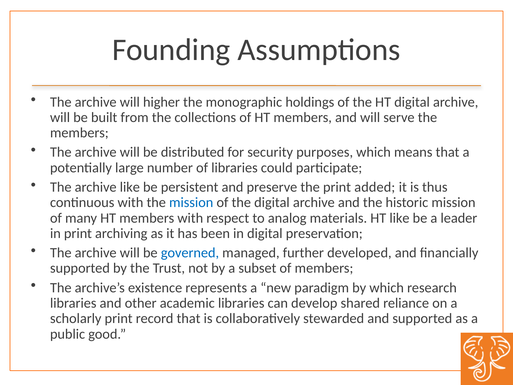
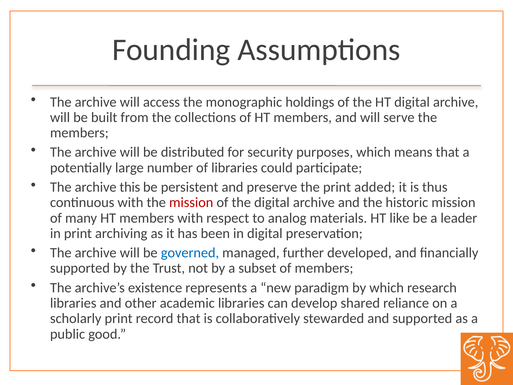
higher: higher -> access (161, 102)
archive like: like -> this (130, 187)
mission colour: blue -> red (191, 202)
